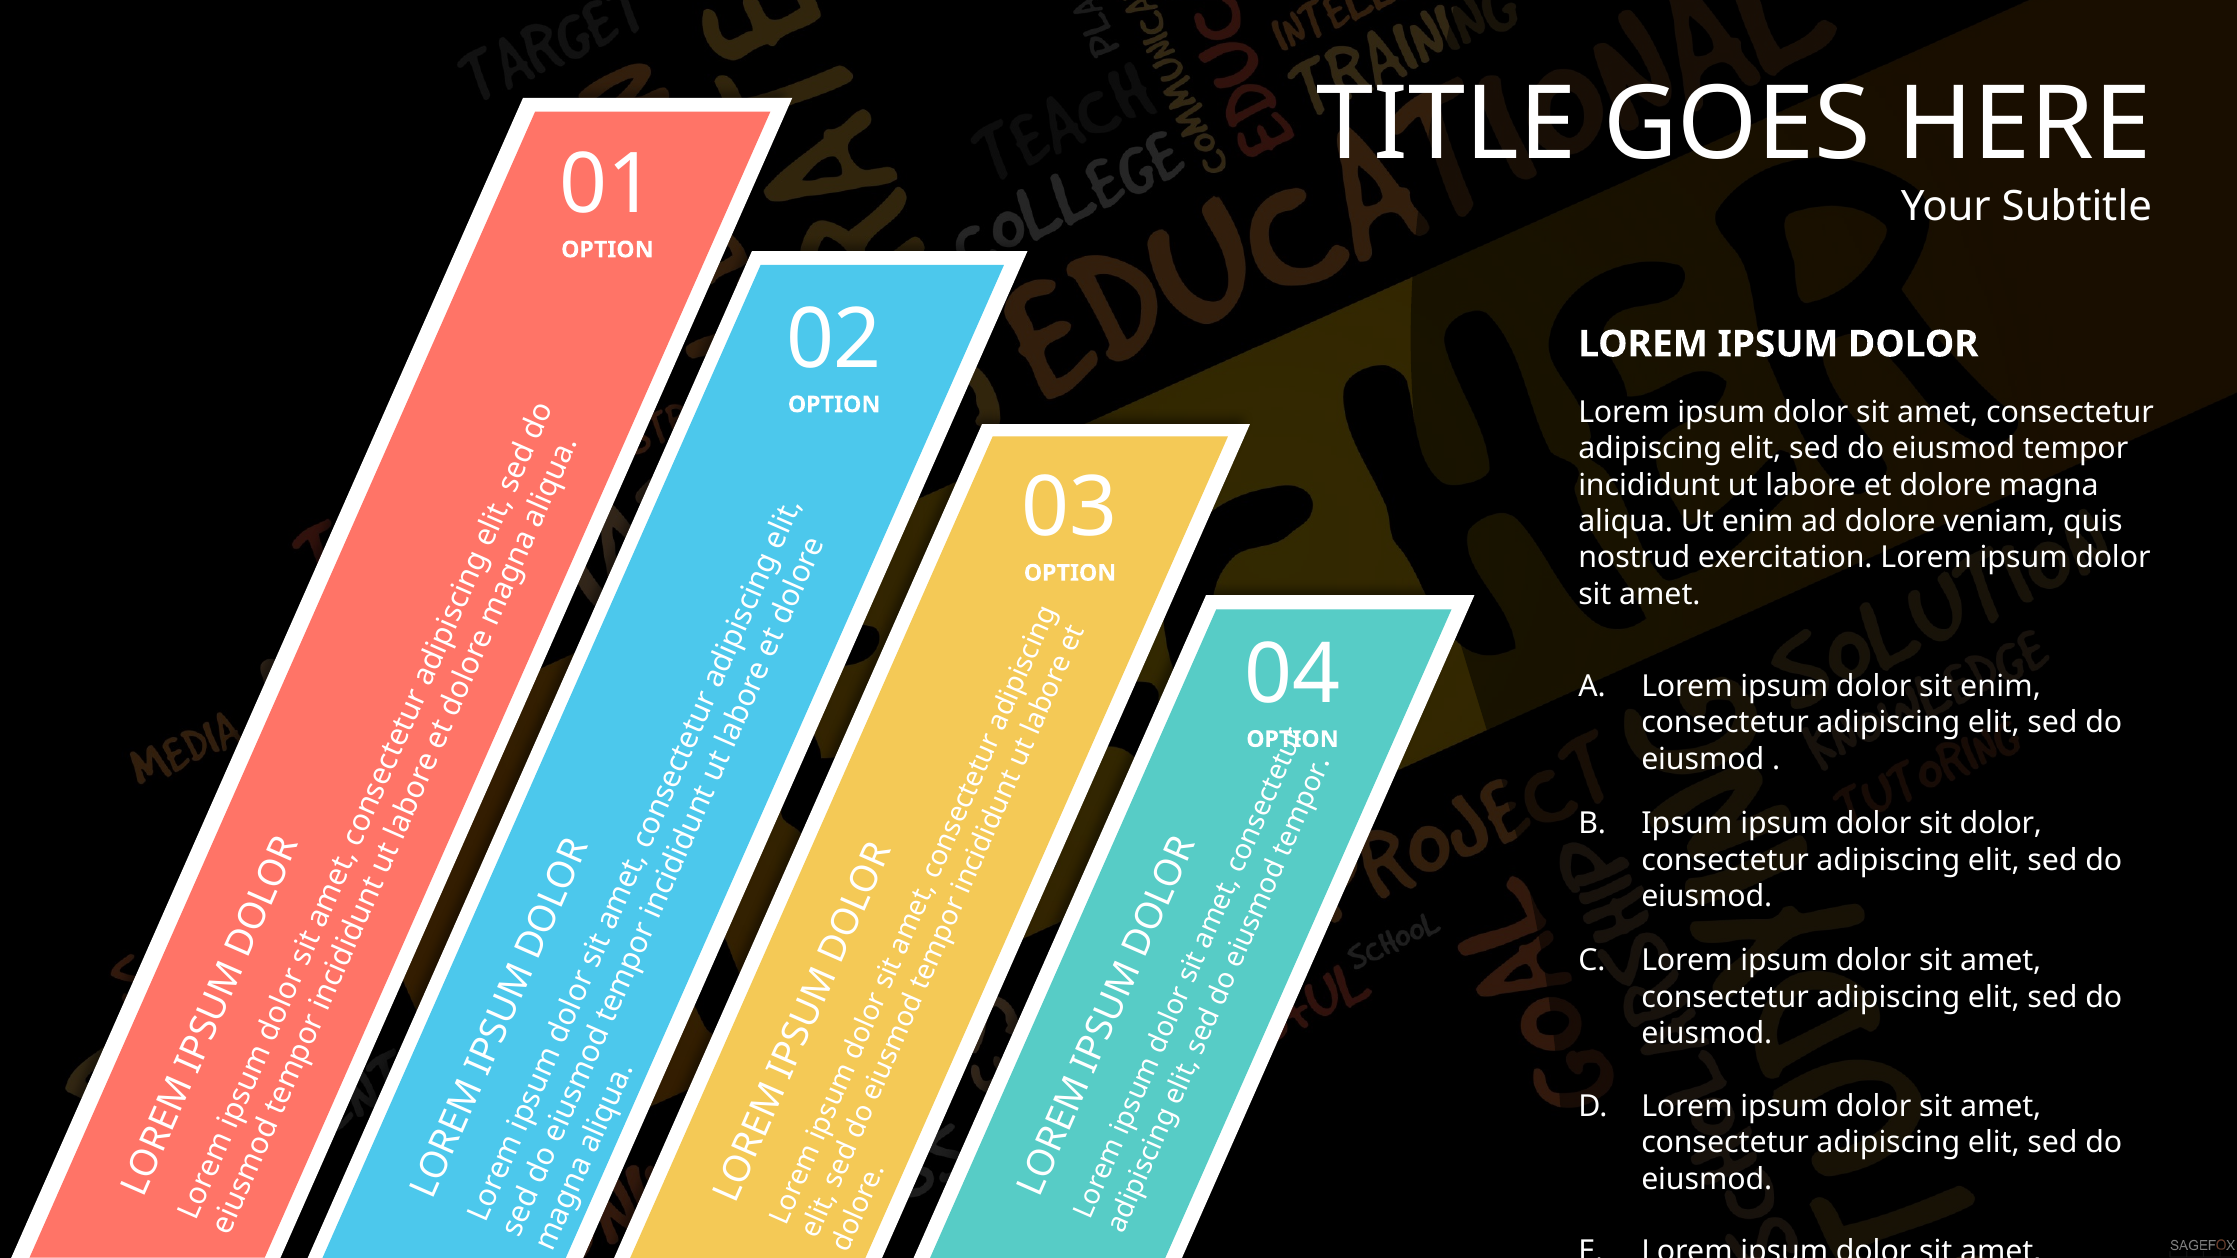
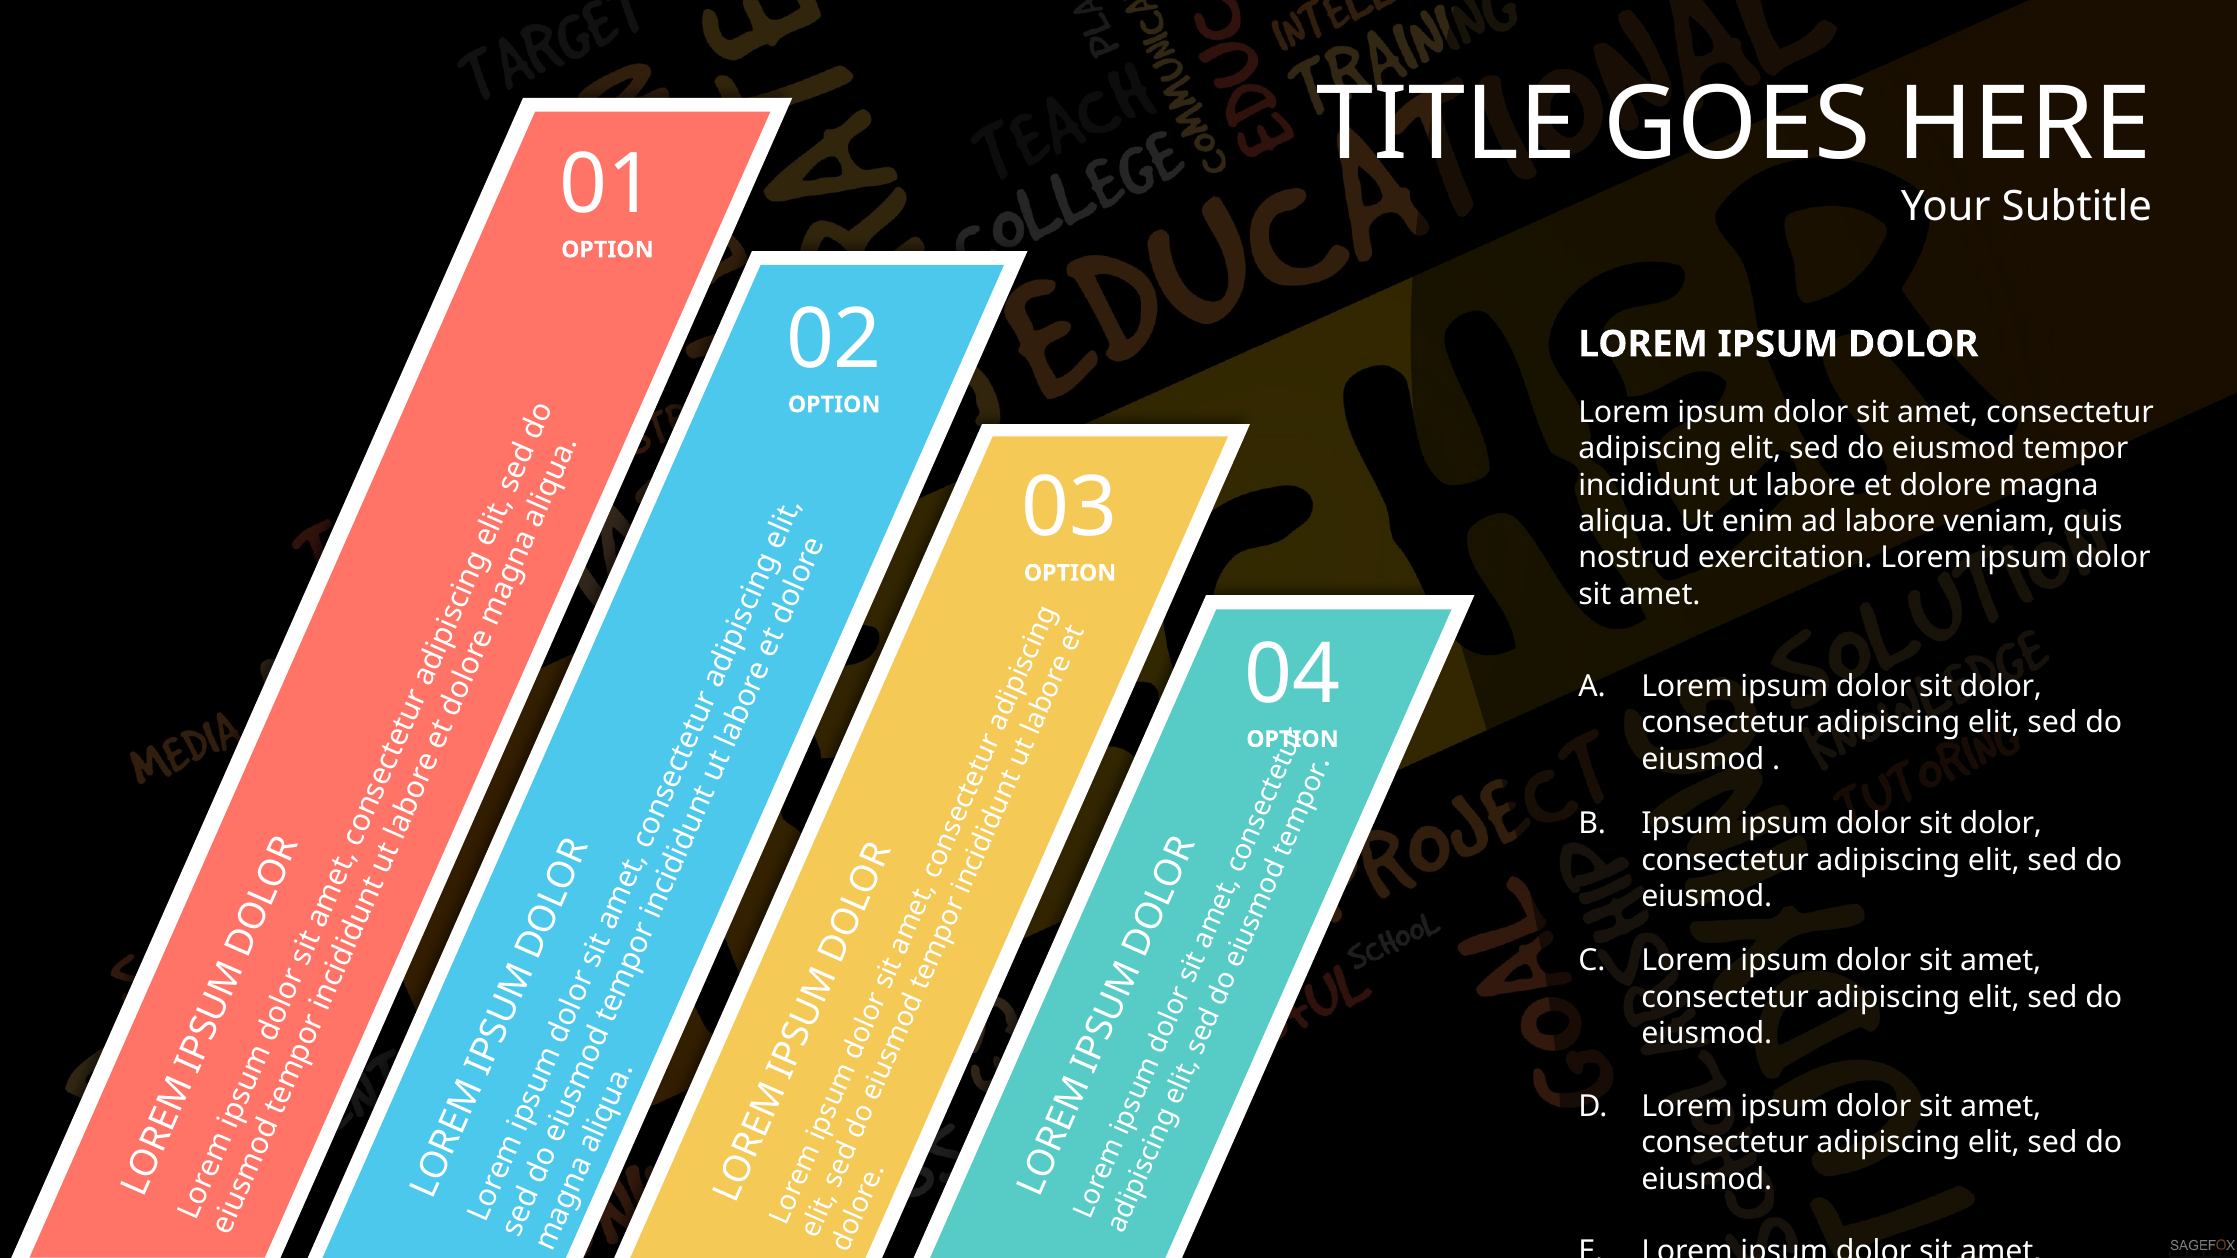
ad dolore: dolore -> labore (1890, 522)
enim: enim -> dolor (2001, 687)
